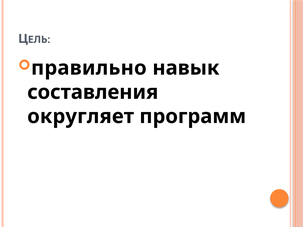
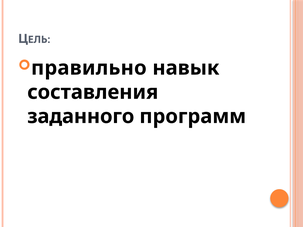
округляет: округляет -> заданного (81, 117)
